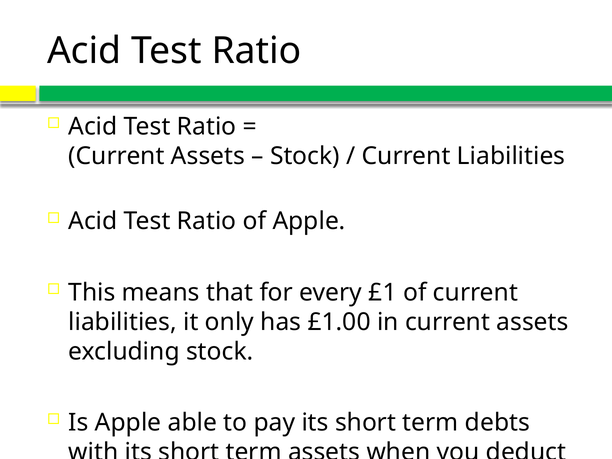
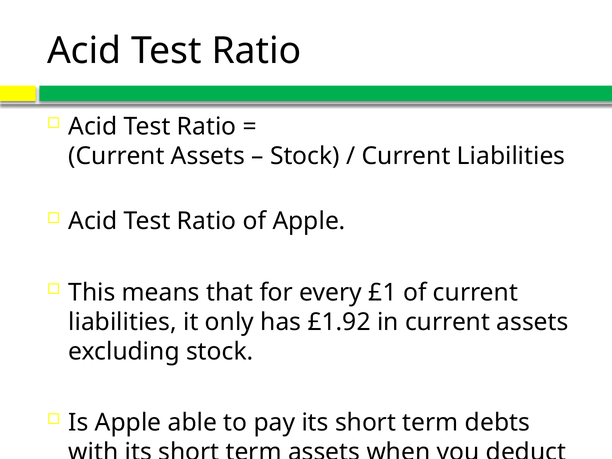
£1.00: £1.00 -> £1.92 (339, 322)
